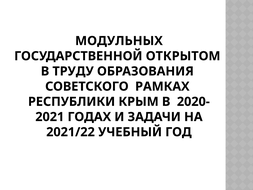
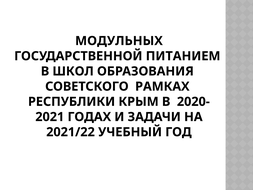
ОТКРЫТОМ: ОТКРЫТОМ -> ПИТАНИЕМ (183, 56)
ТРУДУ: ТРУДУ -> ШКОЛ (73, 71)
